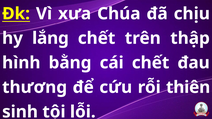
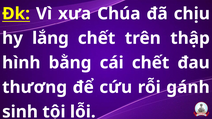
thiên: thiên -> gánh (188, 87)
